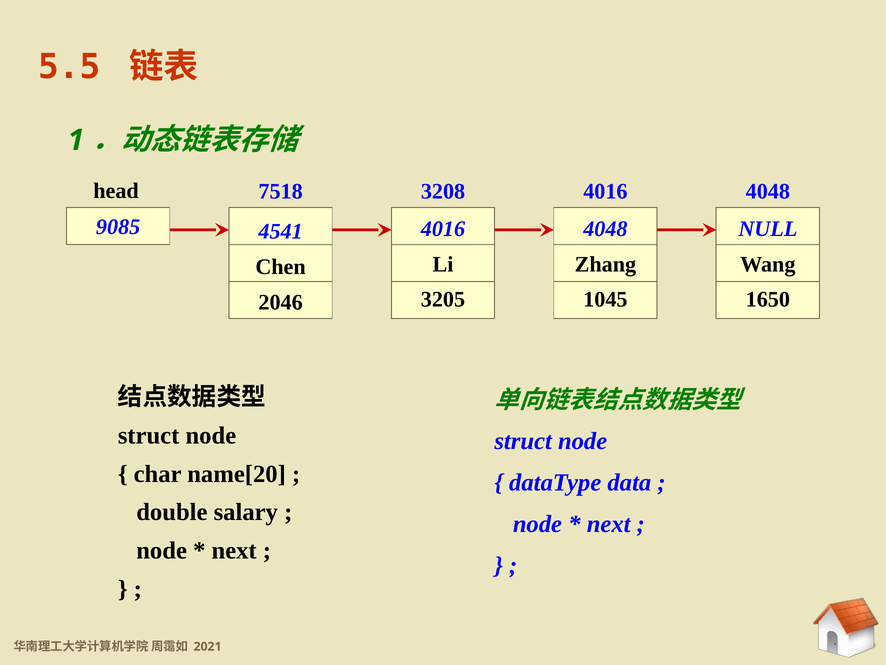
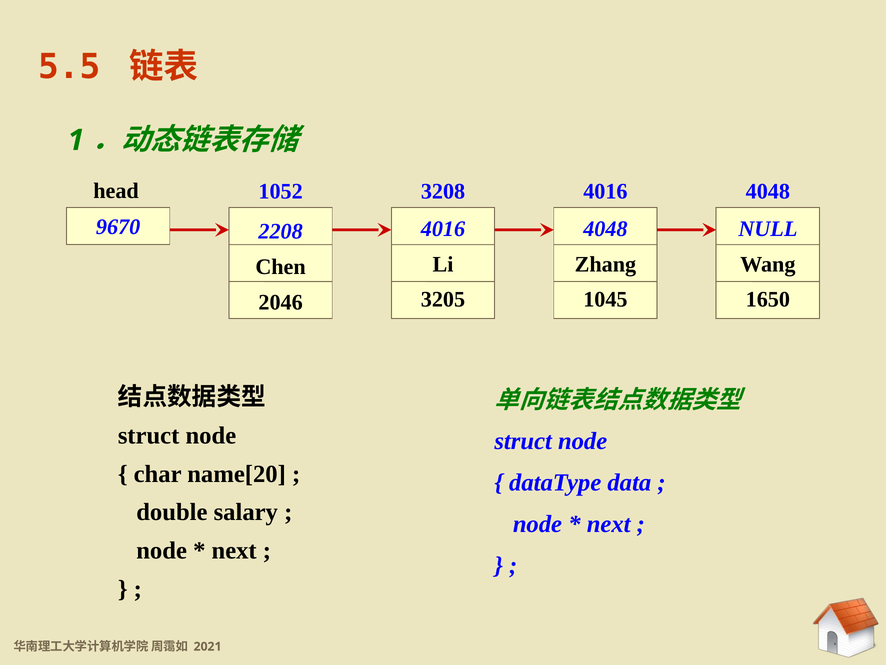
7518: 7518 -> 1052 (281, 191)
9085: 9085 -> 9670 (118, 227)
4541: 4541 -> 2208 (281, 231)
